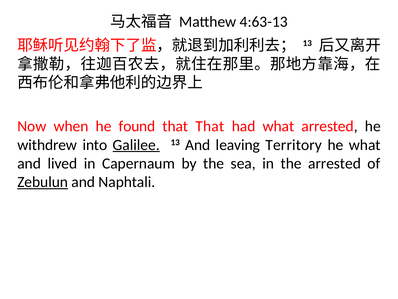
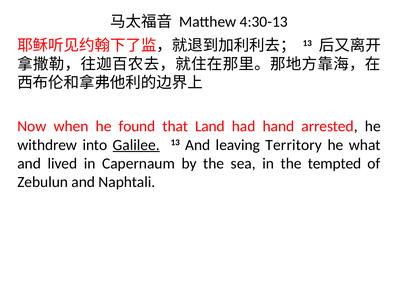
4:63-13: 4:63-13 -> 4:30-13 (264, 22)
that That: That -> Land (210, 126)
had what: what -> hand (278, 126)
the arrested: arrested -> tempted (335, 163)
Zebulun underline: present -> none (43, 182)
